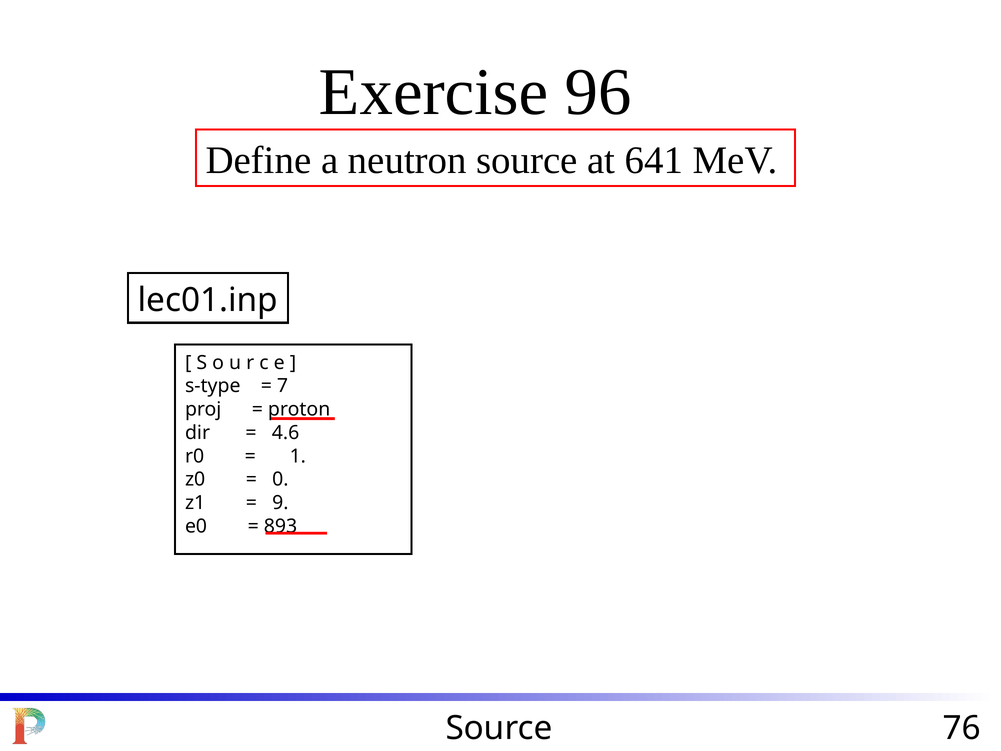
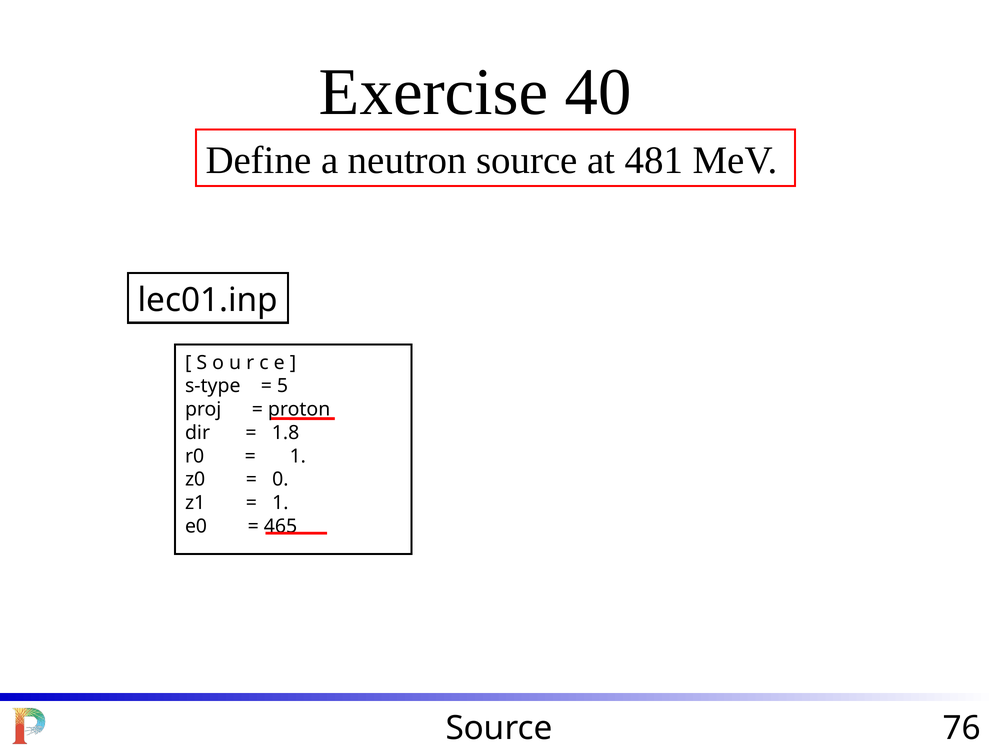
96: 96 -> 40 (598, 92)
641: 641 -> 481 (654, 160)
7: 7 -> 5 (283, 386)
4.6: 4.6 -> 1.8 (286, 433)
9: 9 -> 1 (280, 503)
893: 893 -> 465 (281, 526)
